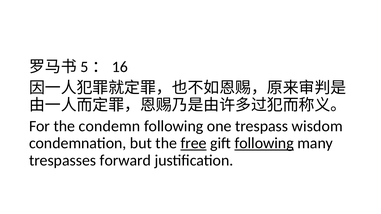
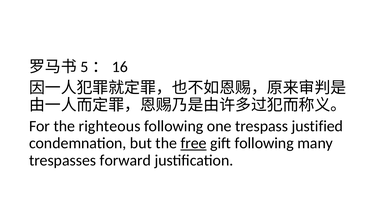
condemn: condemn -> righteous (110, 126)
wisdom: wisdom -> justified (317, 126)
following underline: present -> none (264, 143)
